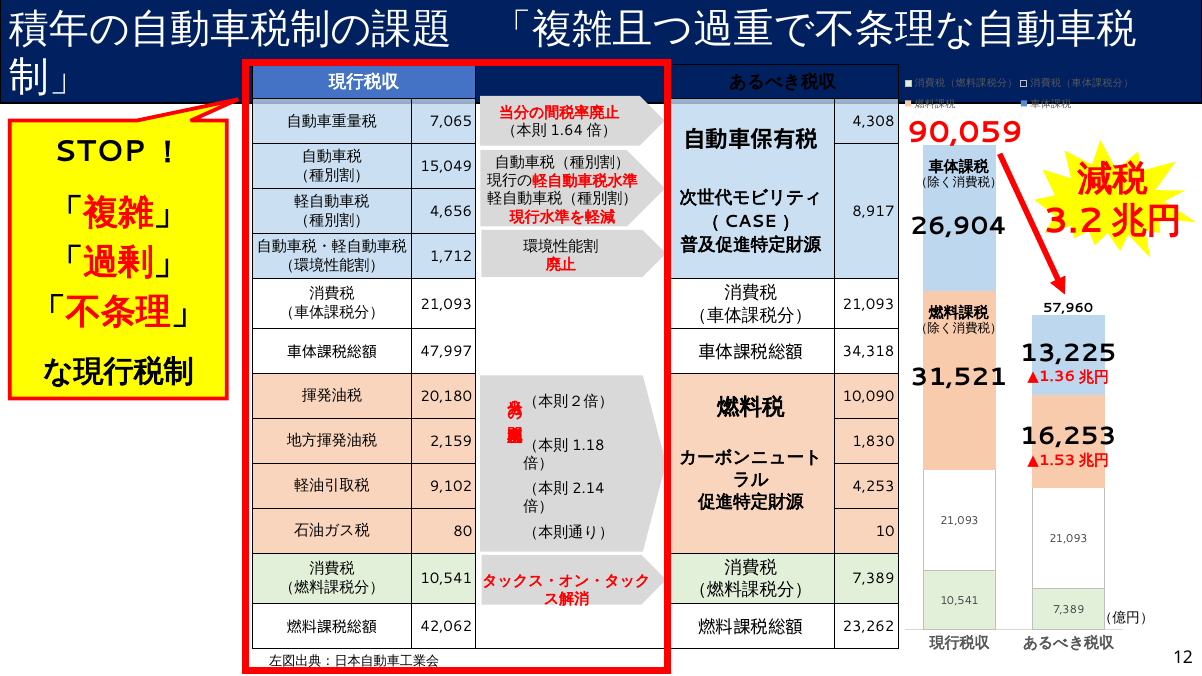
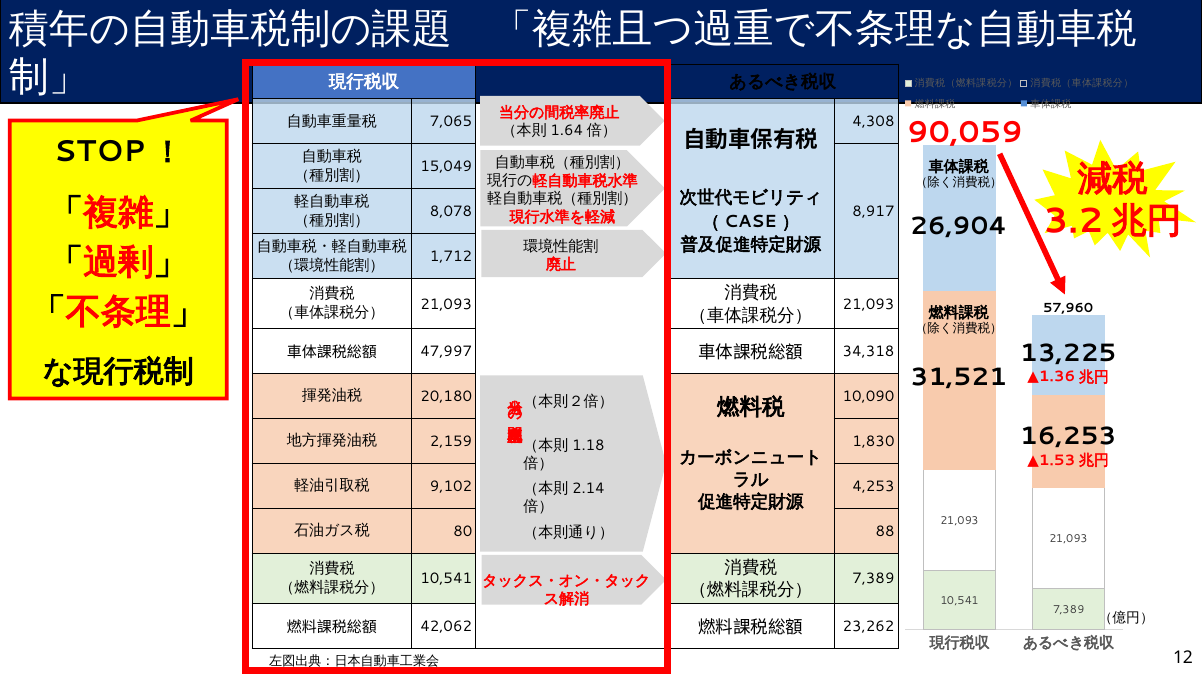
4,656: 4,656 -> 8,078 (451, 212)
10: 10 -> 88 (885, 532)
